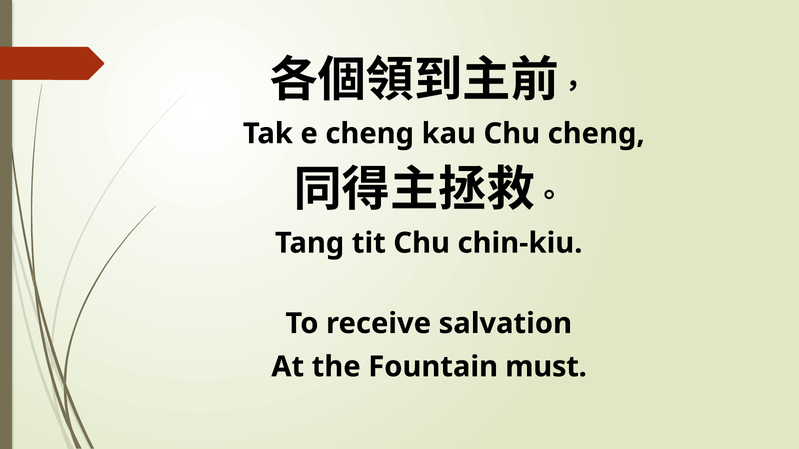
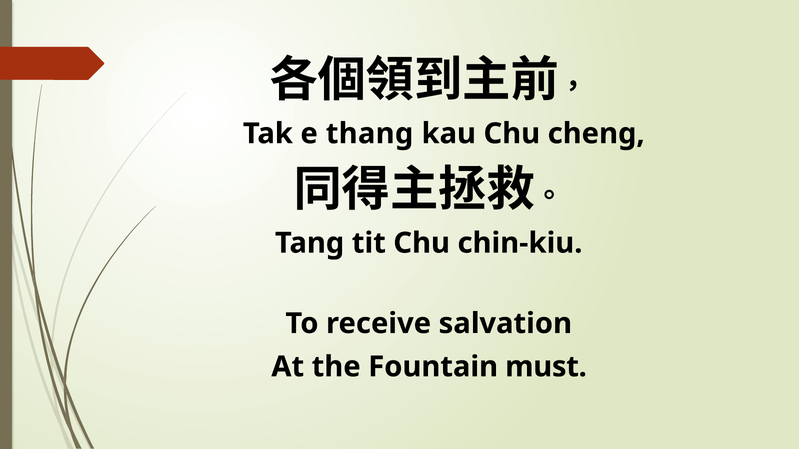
e cheng: cheng -> thang (370, 134)
